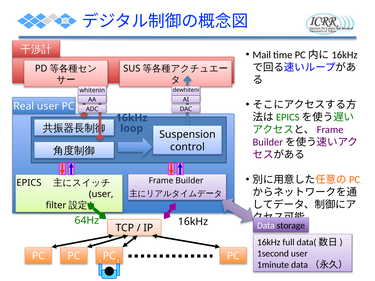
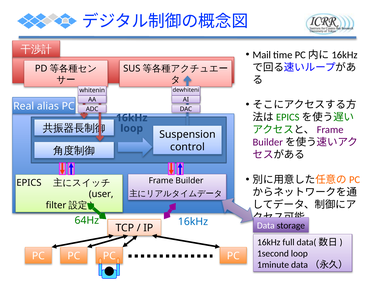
Real user: user -> alias (48, 106)
16kHz colour: black -> blue (193, 222)
1second user: user -> loop (299, 254)
